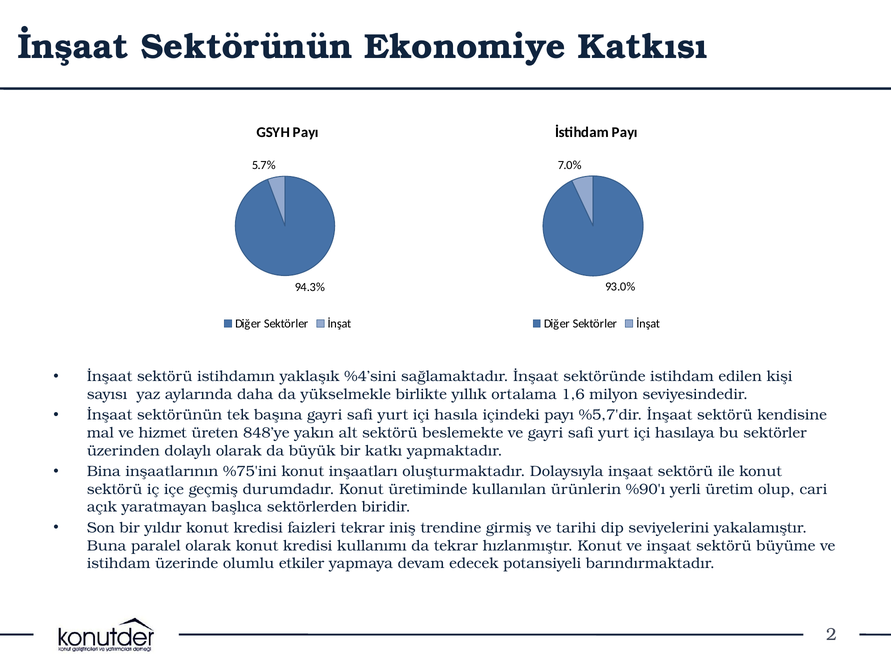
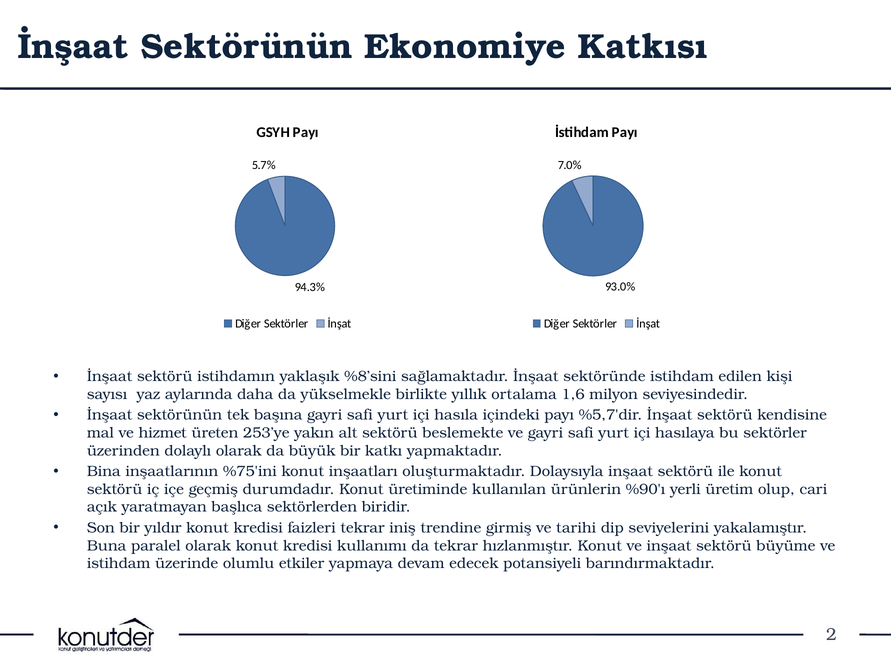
%4’sini: %4’sini -> %8’sini (370, 377)
848’ye: 848’ye -> 253’ye (266, 433)
